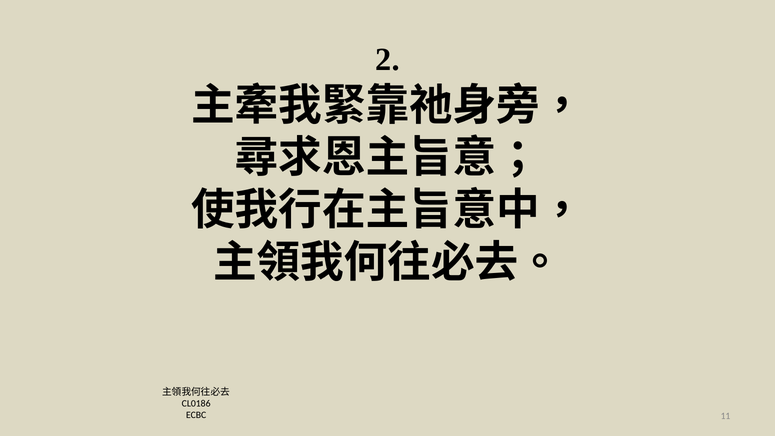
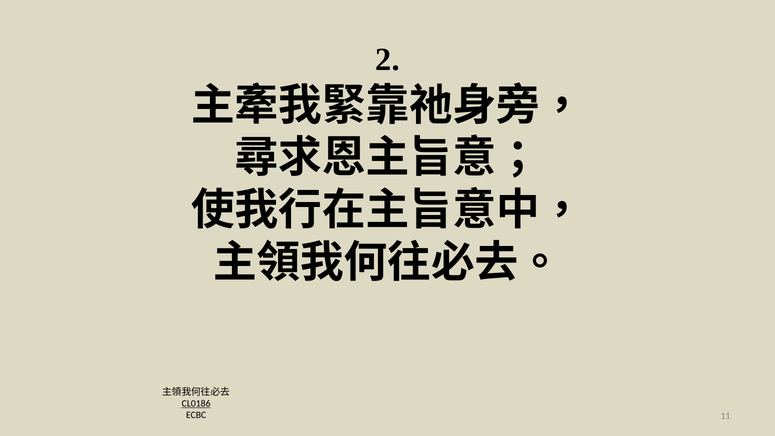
CL0186 underline: none -> present (196, 404)
